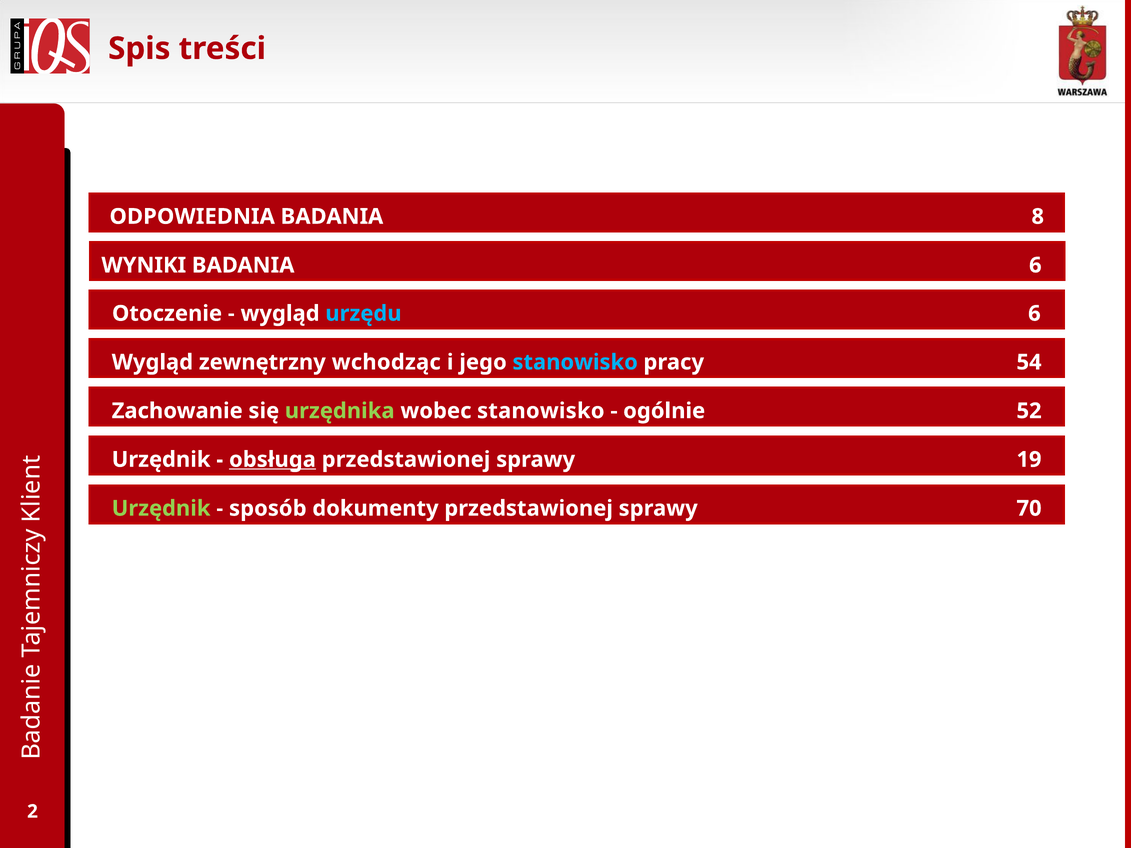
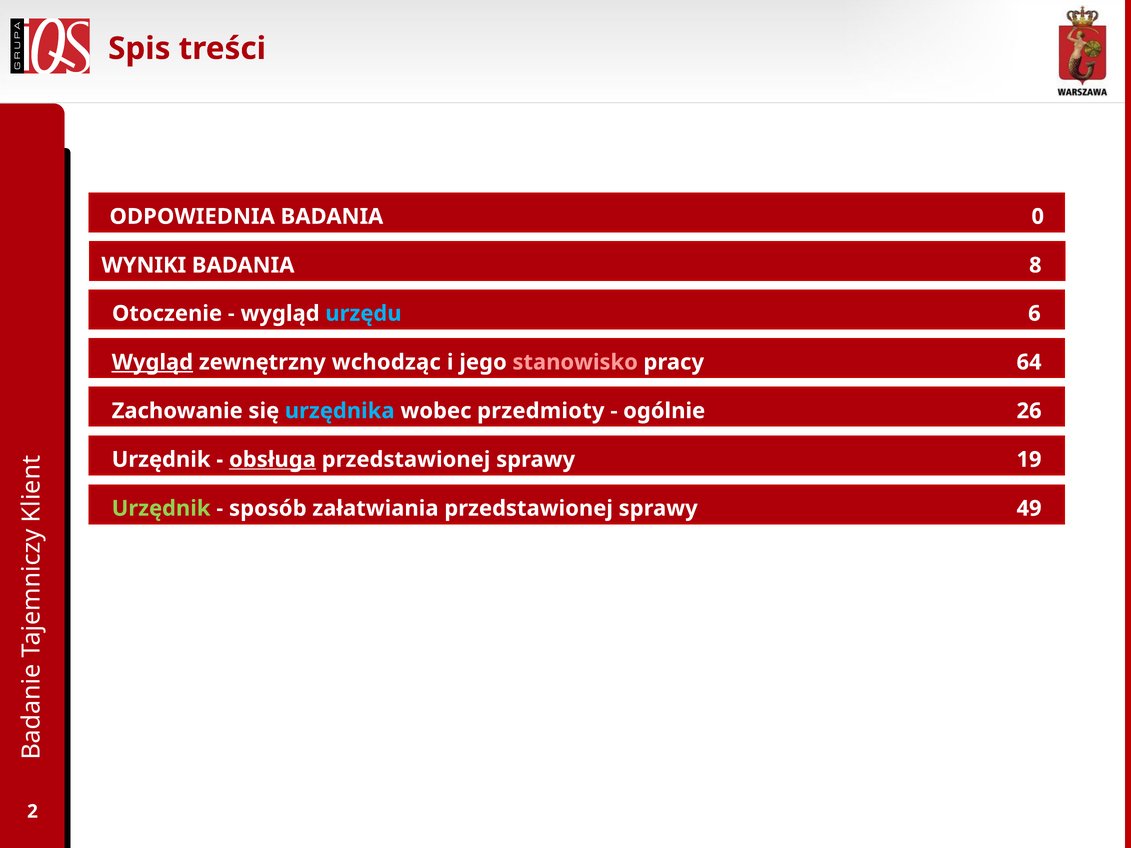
8: 8 -> 0 (1038, 217)
BADANIA 6: 6 -> 8 (1035, 265)
Wygląd underline: none -> present (152, 362)
stanowisko colour: light blue -> pink (575, 362)
54: 54 -> 64 (1029, 362)
urzędnika colour: light green -> light blue (340, 411)
wobec stanowisko: stanowisko -> przedmioty (541, 411)
52: 52 -> 26 (1029, 411)
dokumenty: dokumenty -> załatwiania (375, 509)
70: 70 -> 49 (1029, 509)
